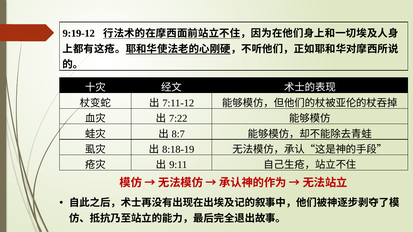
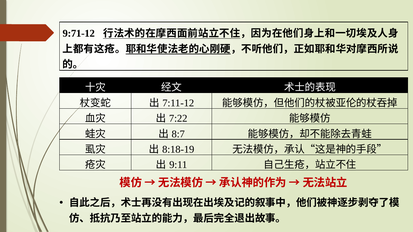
9:19-12: 9:19-12 -> 9:71-12 (79, 34)
